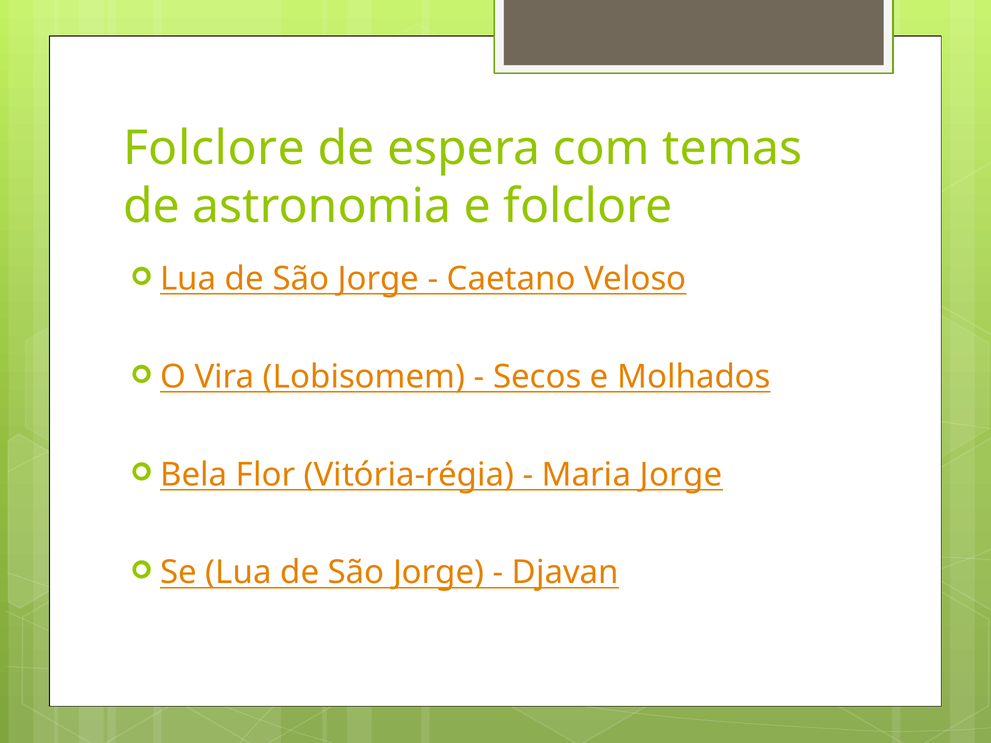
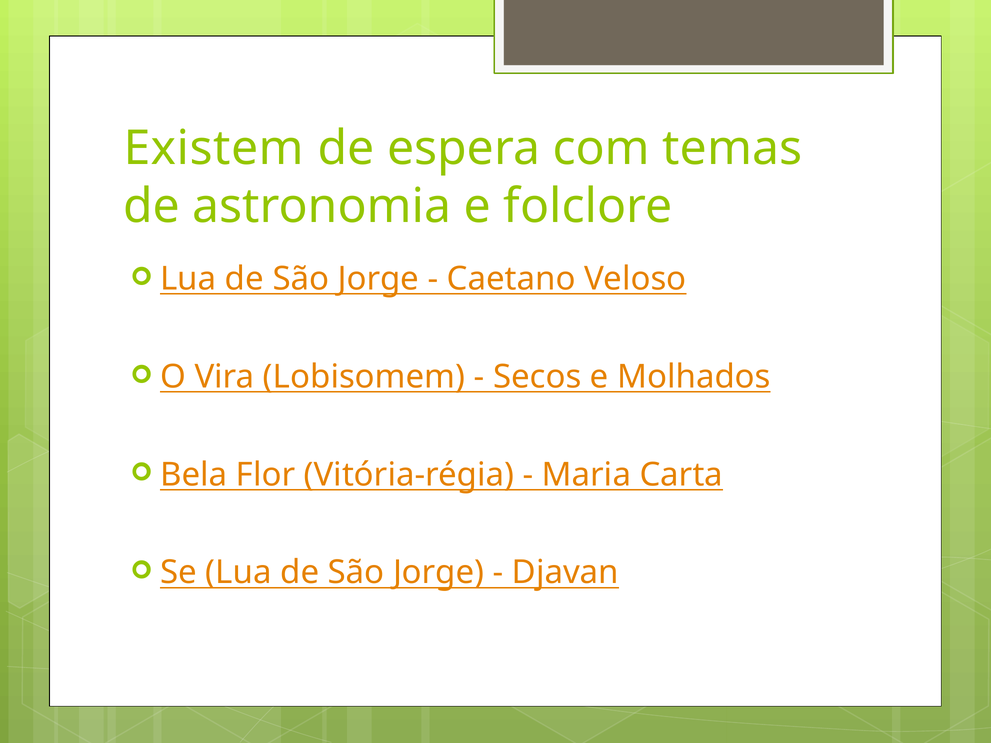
Folclore: Folclore -> Existem (214, 149)
Maria Jorge: Jorge -> Carta (681, 475)
